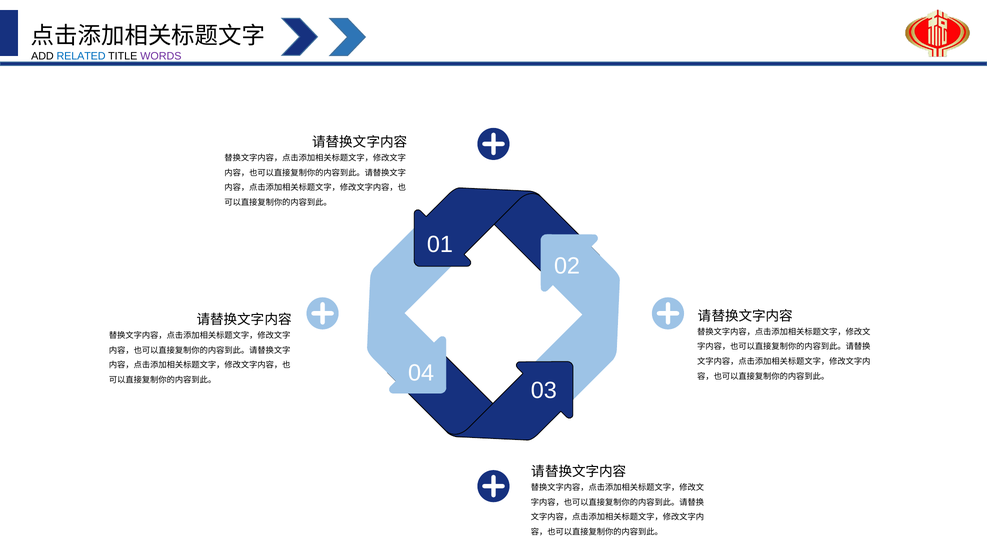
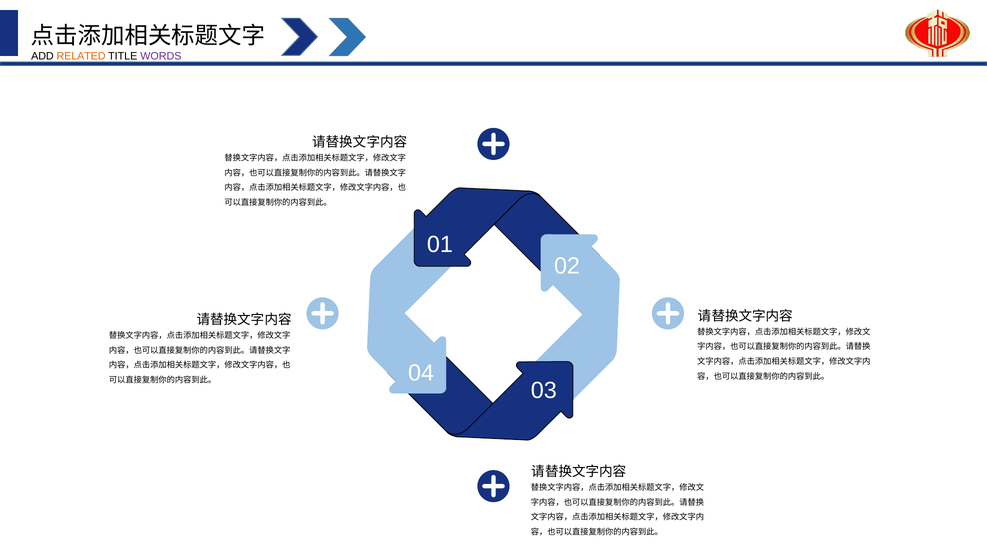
RELATED colour: blue -> orange (81, 56)
